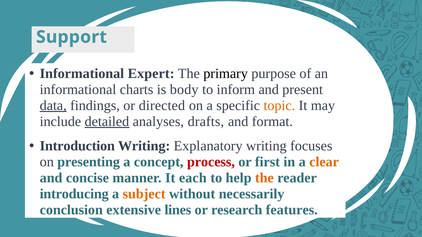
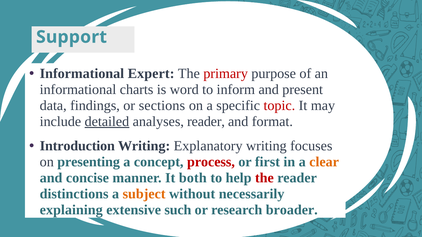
primary colour: black -> red (226, 74)
body: body -> word (184, 90)
data underline: present -> none (53, 106)
directed: directed -> sections (162, 106)
topic colour: orange -> red (279, 106)
analyses drafts: drafts -> reader (206, 122)
each: each -> both (193, 178)
the colour: orange -> red (264, 178)
introducing: introducing -> distinctions (74, 194)
conclusion: conclusion -> explaining (71, 210)
lines: lines -> such (178, 210)
features: features -> broader (292, 210)
